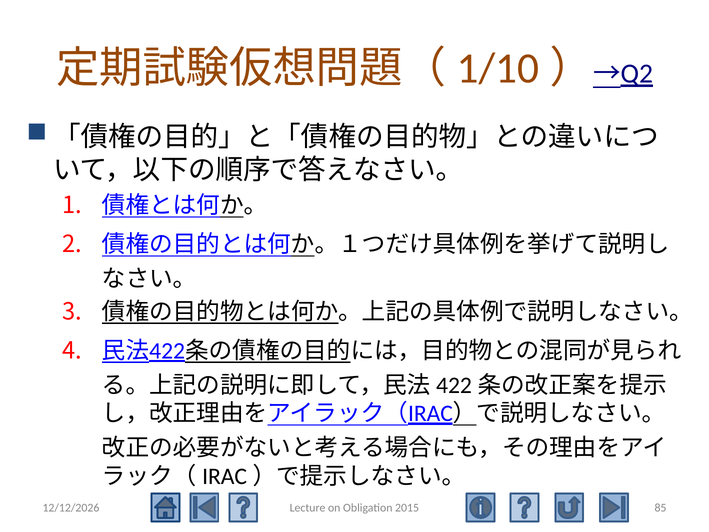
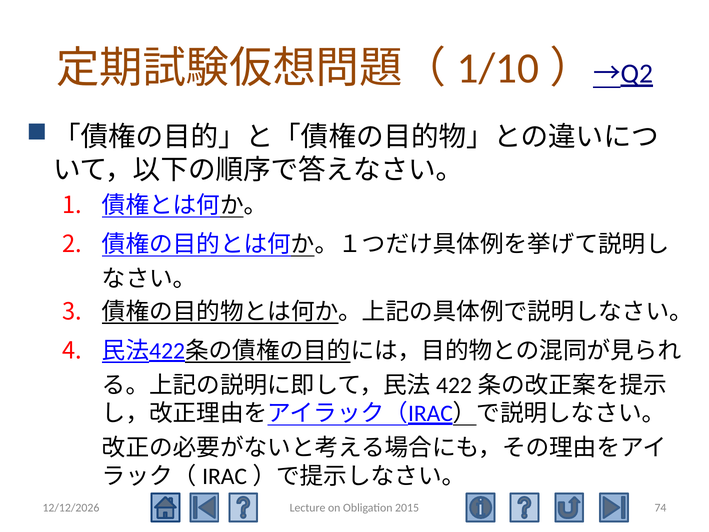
85: 85 -> 74 (660, 508)
